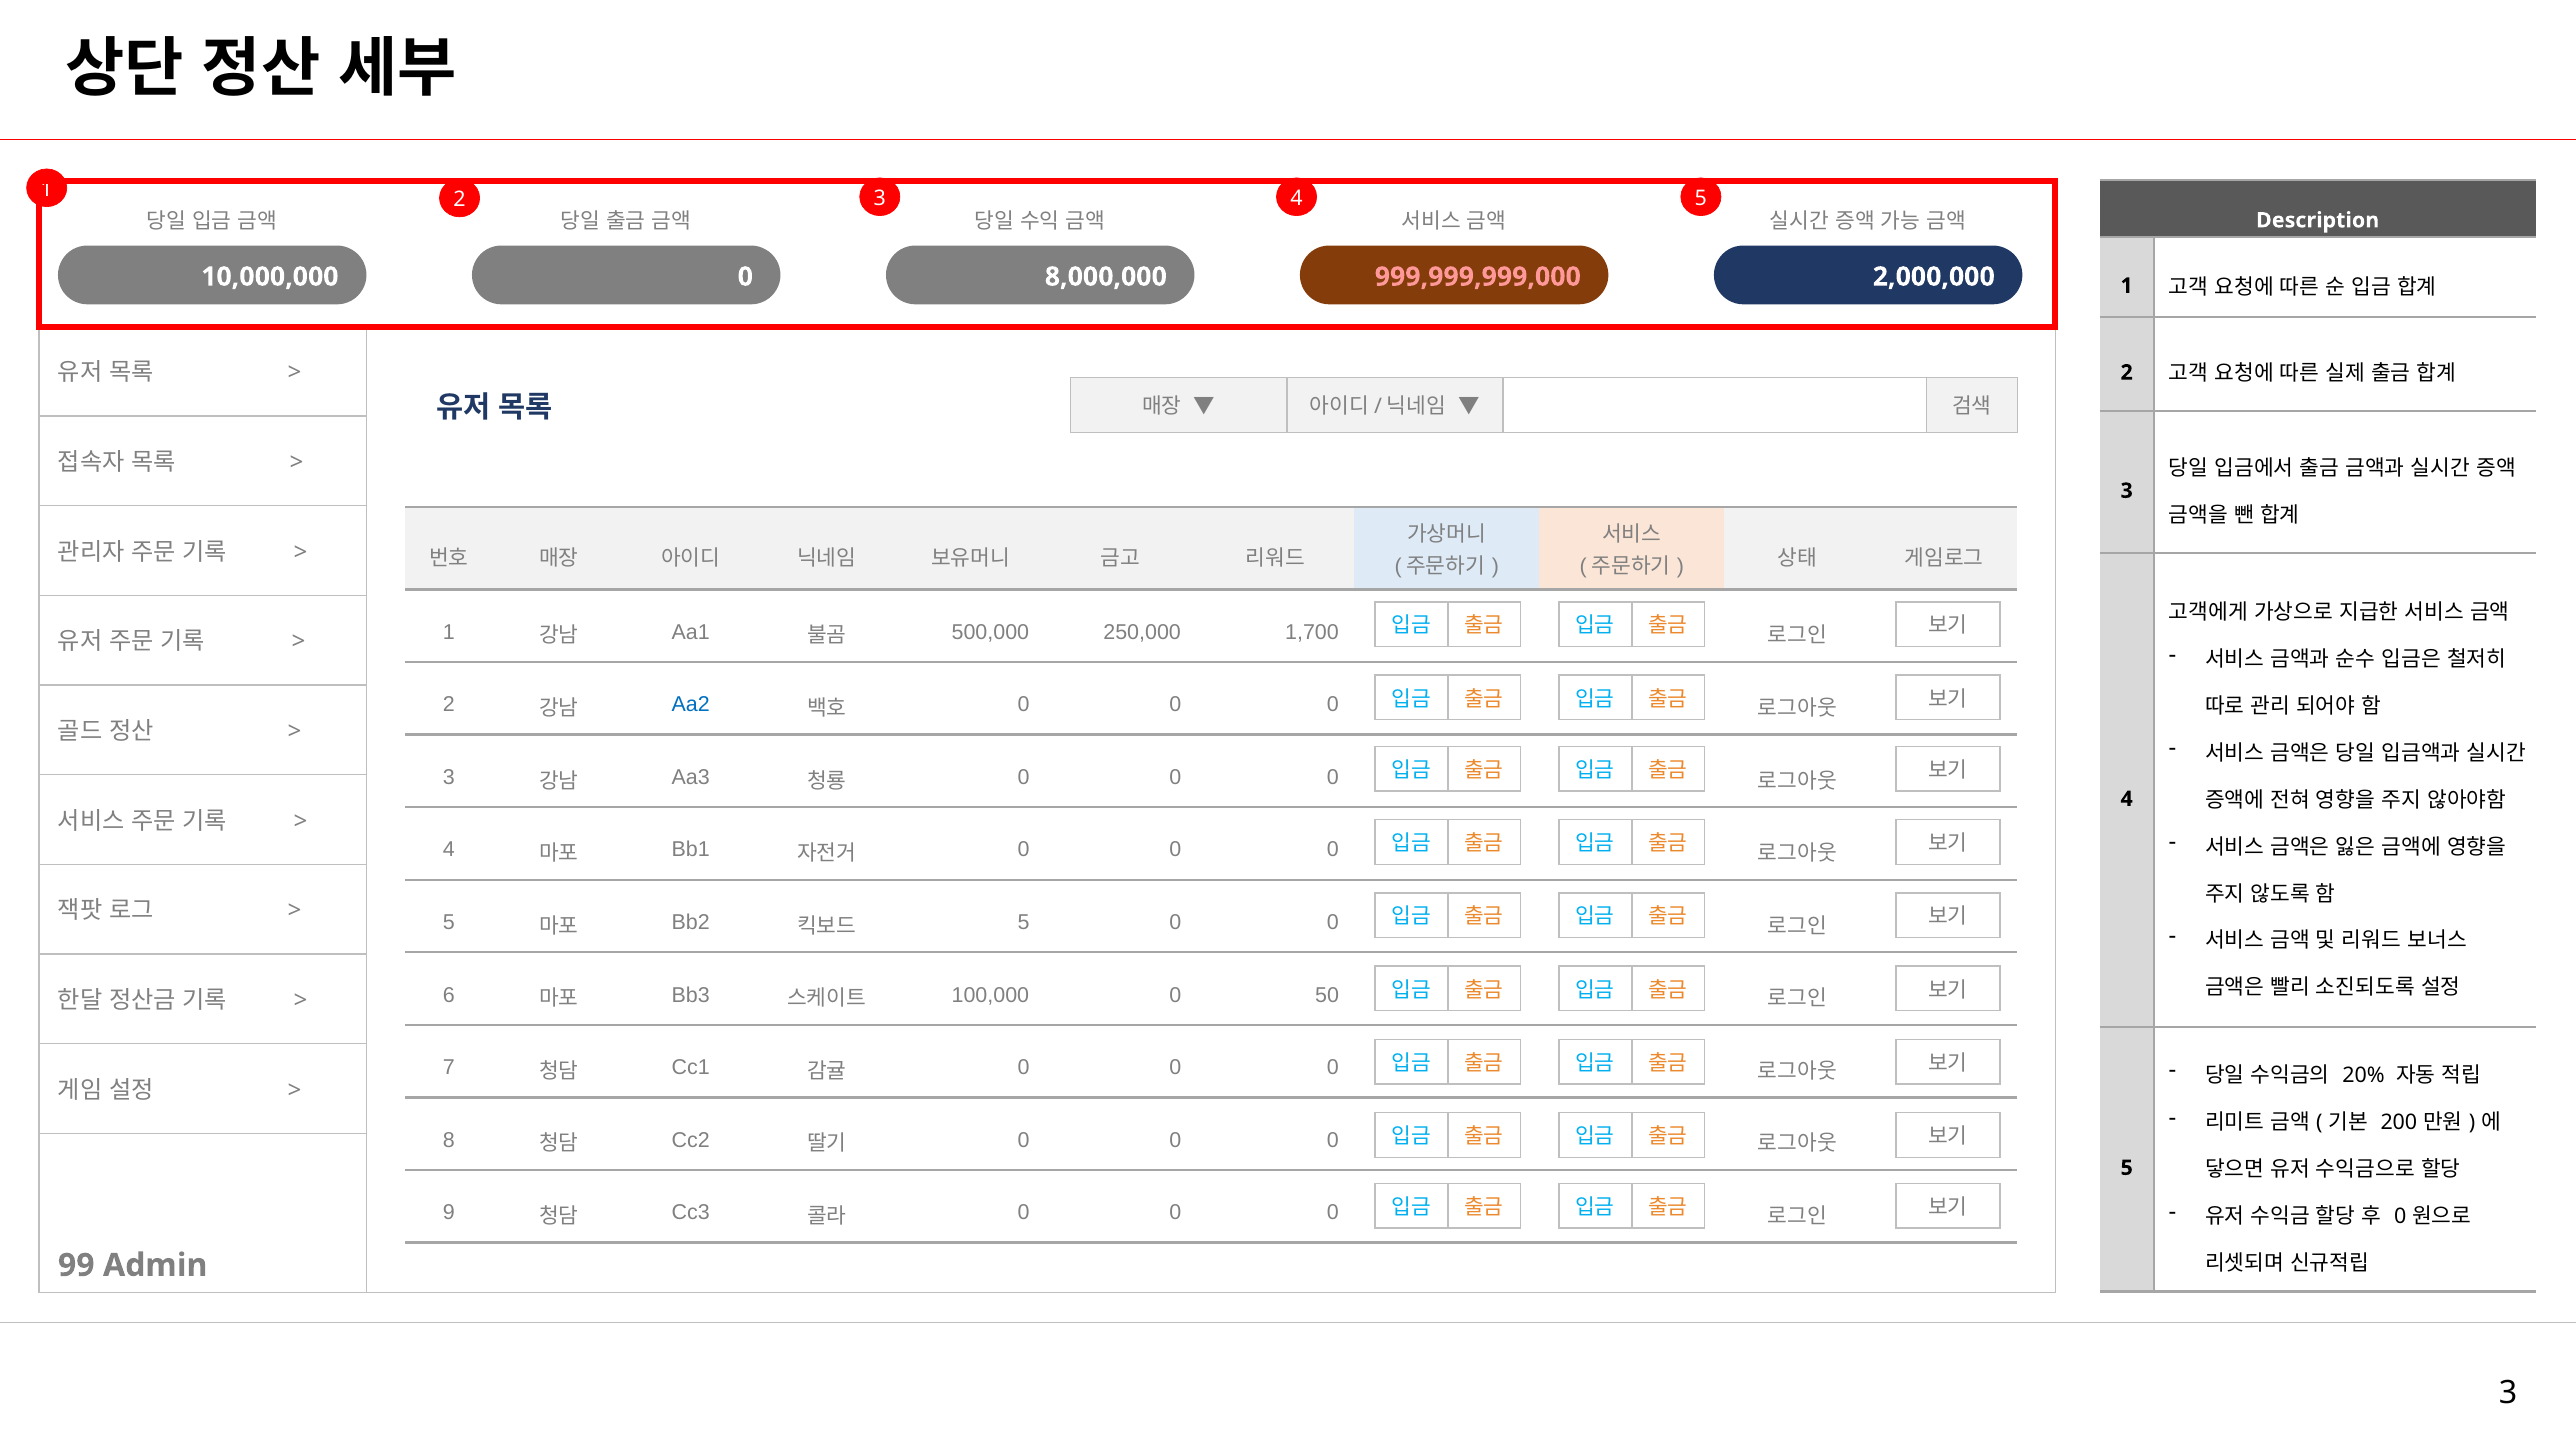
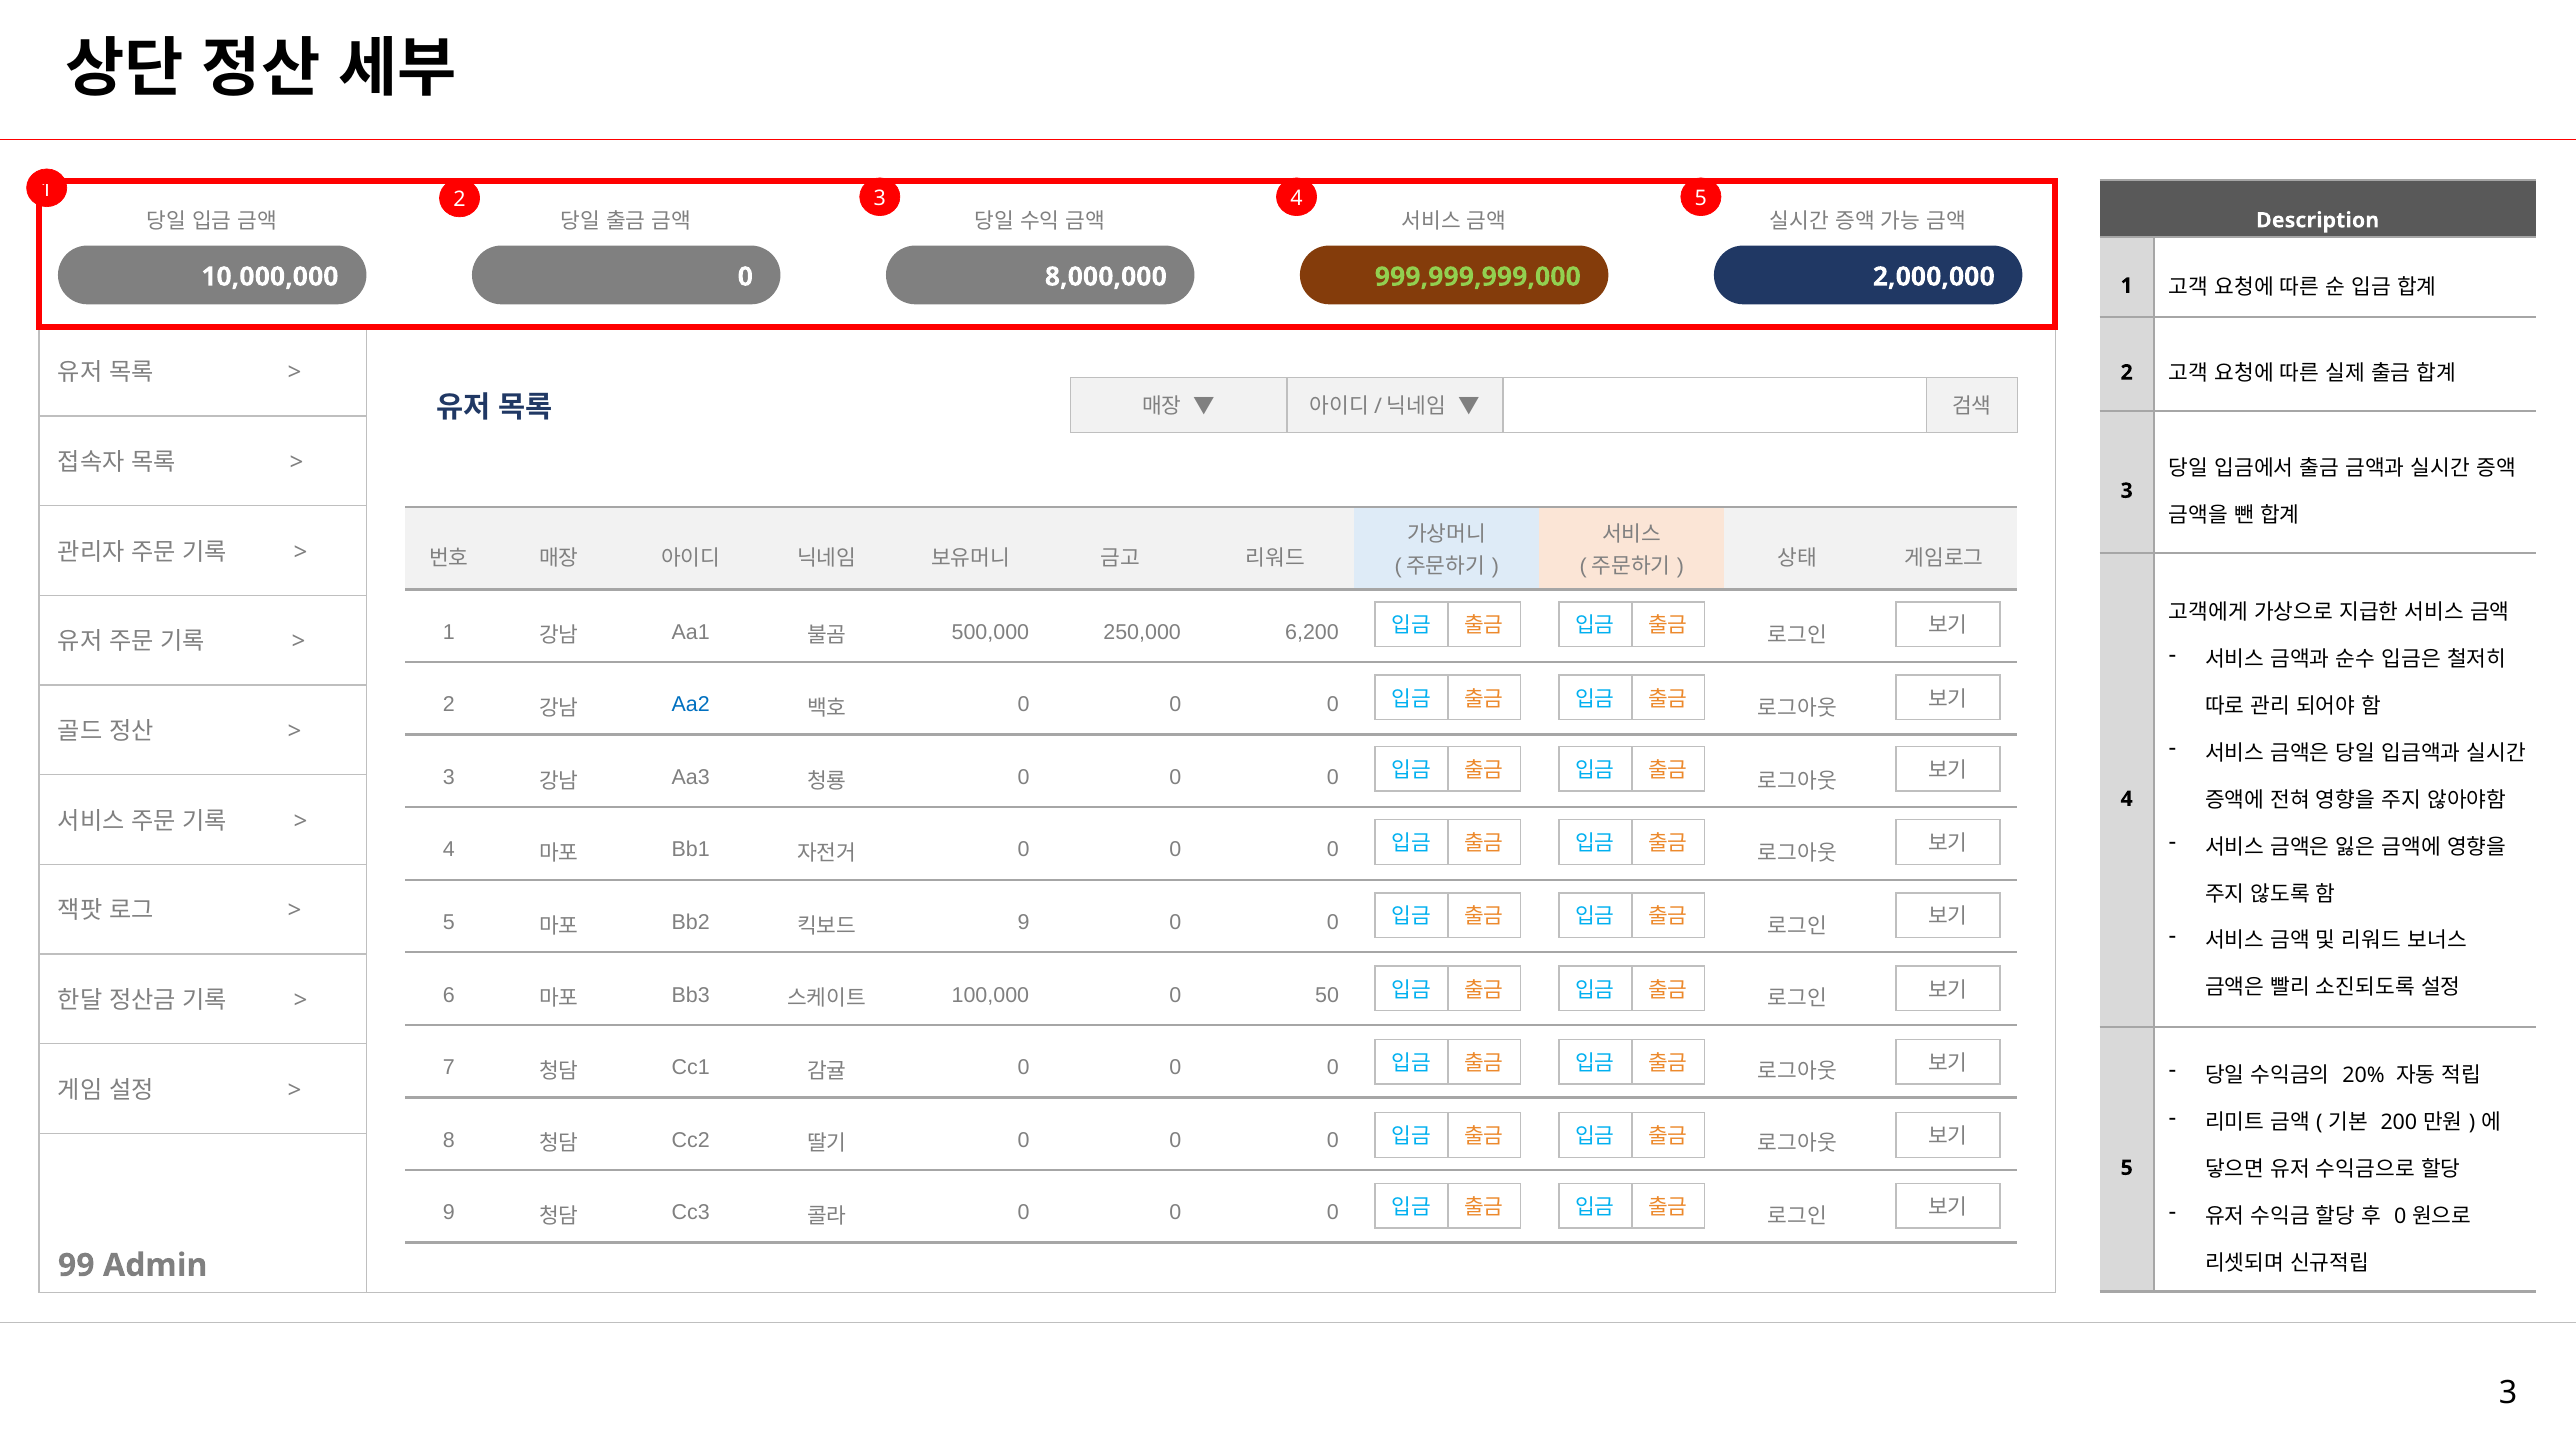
999,999,999,000 colour: pink -> light green (1478, 277)
1,700: 1,700 -> 6,200 (1312, 632)
5: 5 -> 9 (1024, 922)
